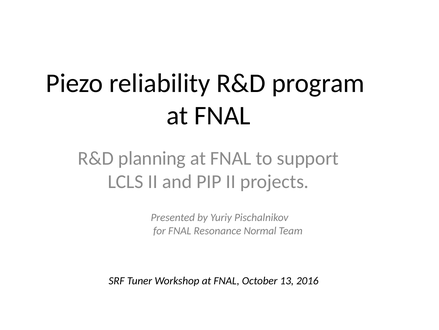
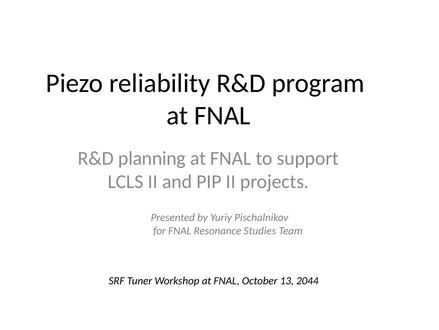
Normal: Normal -> Studies (260, 230)
2016: 2016 -> 2044 (307, 280)
